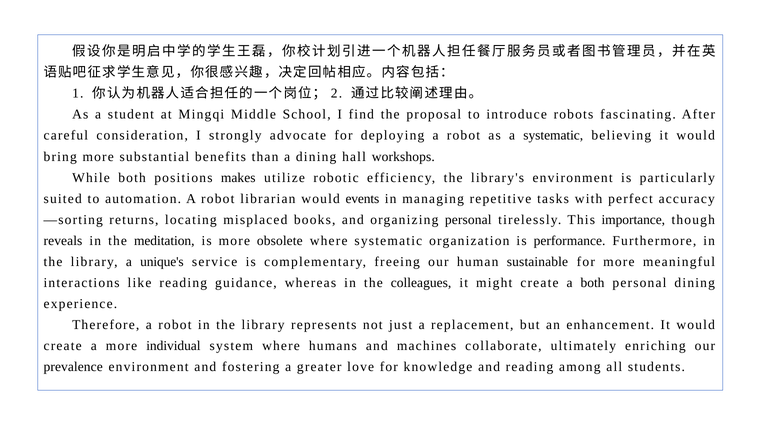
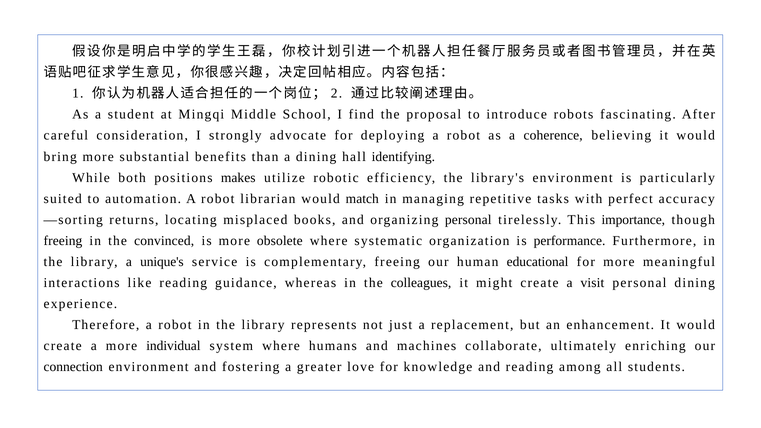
a systematic: systematic -> coherence (553, 136)
workshops: workshops -> identifying (403, 157)
events: events -> match (362, 199)
reveals: reveals -> freeing (63, 241)
meditation: meditation -> convinced (164, 241)
sustainable: sustainable -> educational (538, 262)
a both: both -> visit (592, 283)
prevalence: prevalence -> connection (73, 367)
